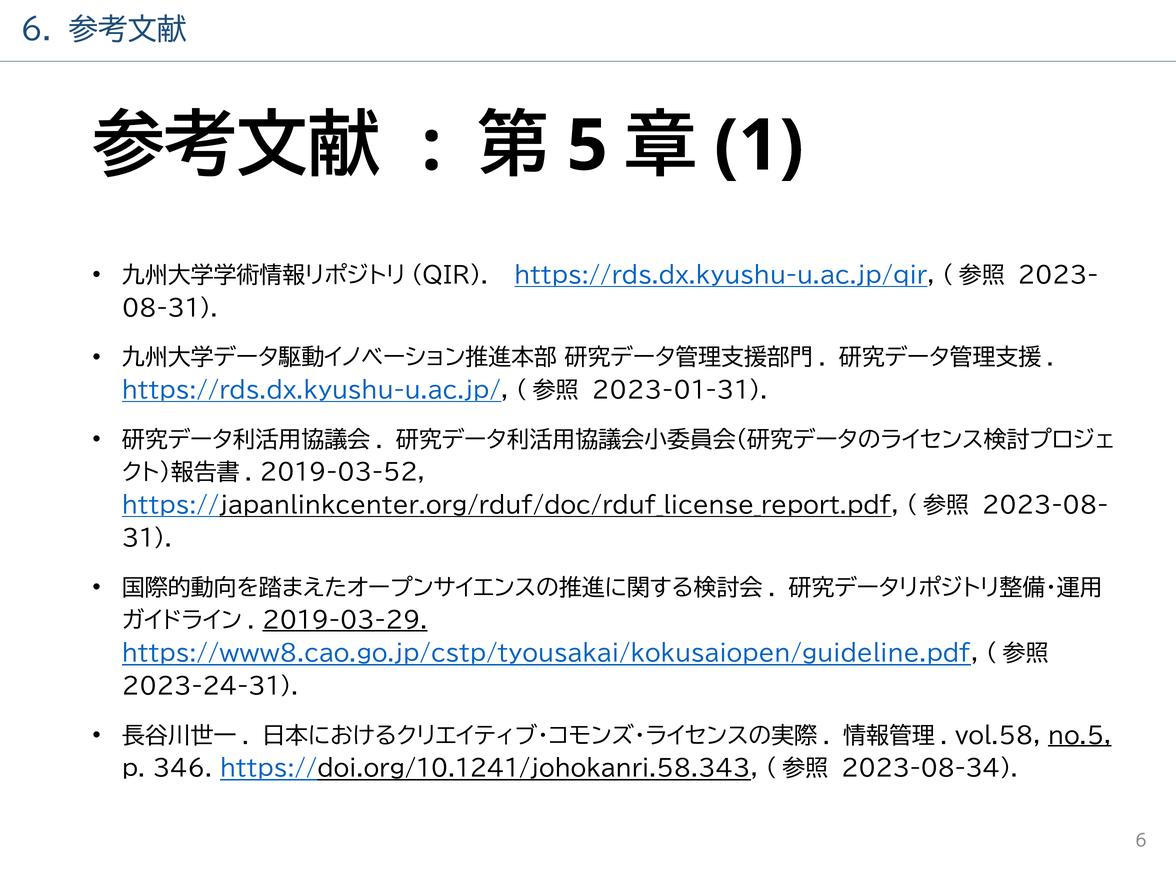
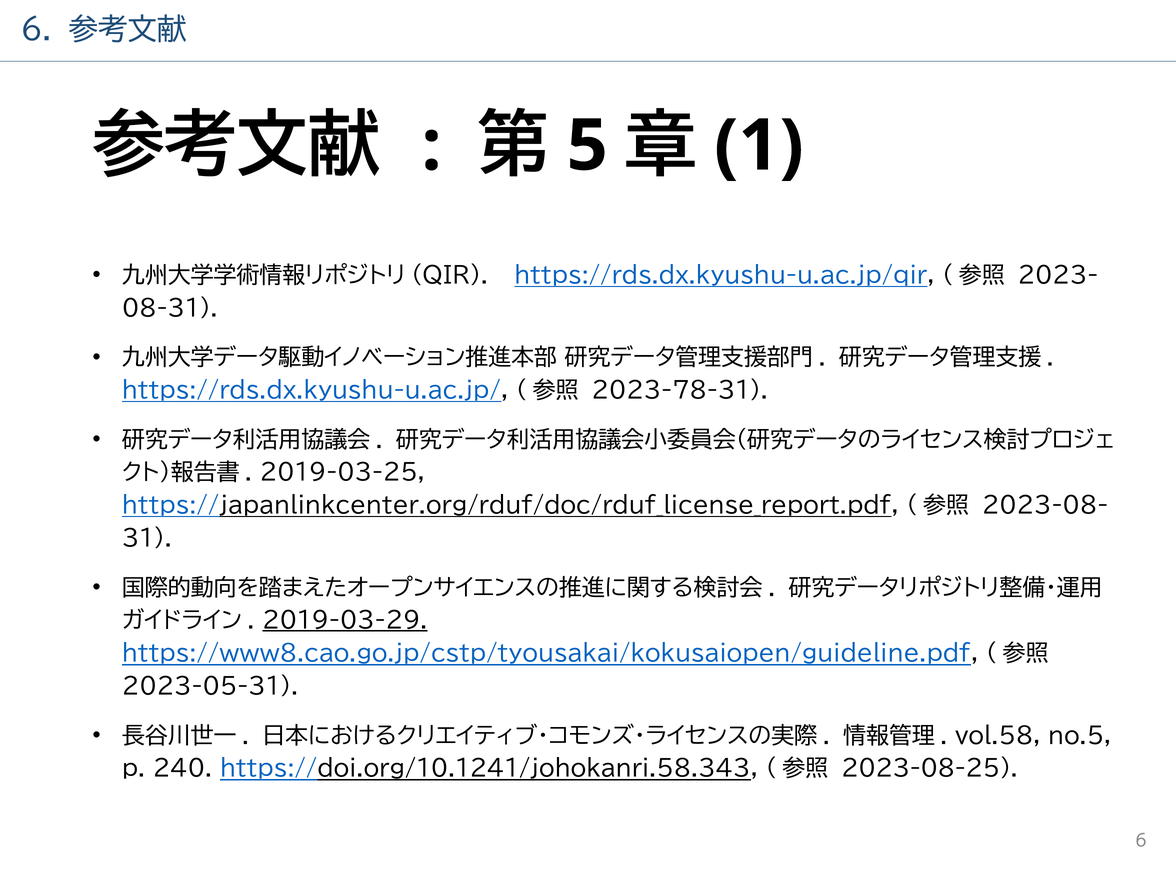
2023-01-31: 2023-01-31 -> 2023-78-31 (680, 391)
2019-03-52: 2019-03-52 -> 2019-03-25 (342, 473)
2023-24-31: 2023-24-31 -> 2023-05-31 (210, 687)
no.5 underline: present -> none (1080, 736)
346: 346 -> 240 (183, 769)
2023-08-34: 2023-08-34 -> 2023-08-25 (930, 769)
